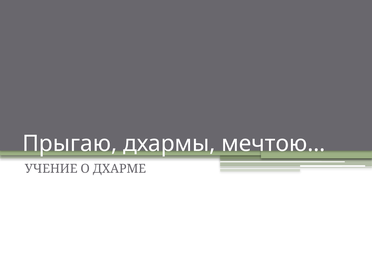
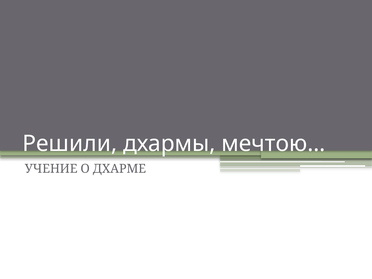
Прыгаю: Прыгаю -> Решили (70, 144)
